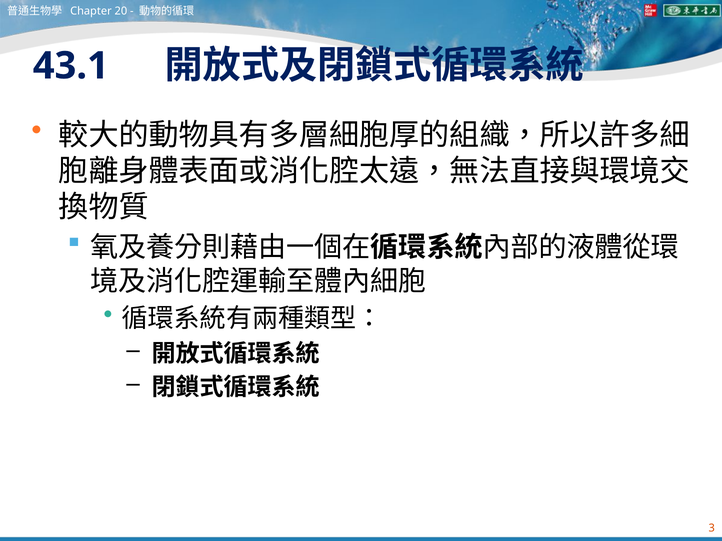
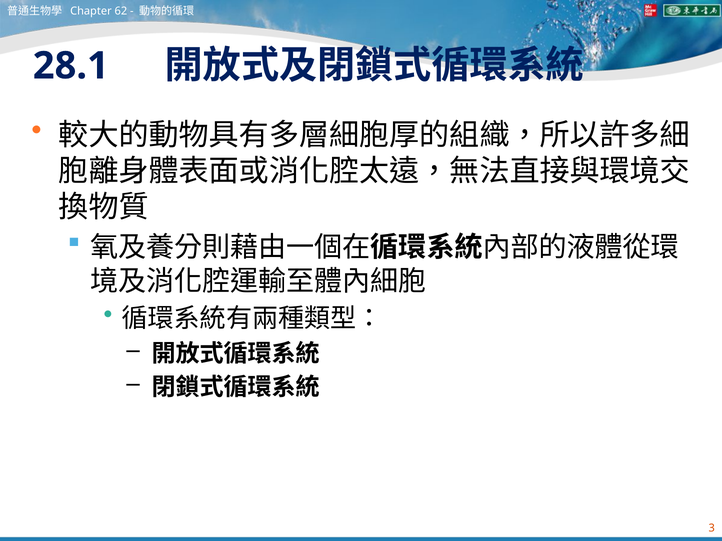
20: 20 -> 62 (121, 11)
43.1: 43.1 -> 28.1 (71, 66)
